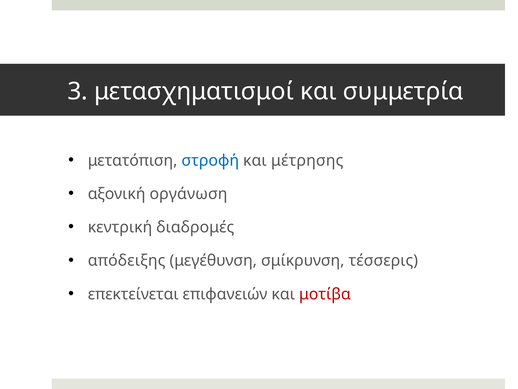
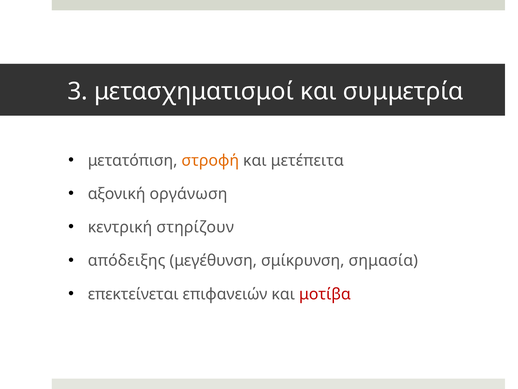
στροφή colour: blue -> orange (210, 160)
μέτρησης: μέτρησης -> μετέπειτα (307, 160)
διαδρομές: διαδρομές -> στηρίζουν (195, 227)
τέσσερις: τέσσερις -> σημασία (383, 260)
